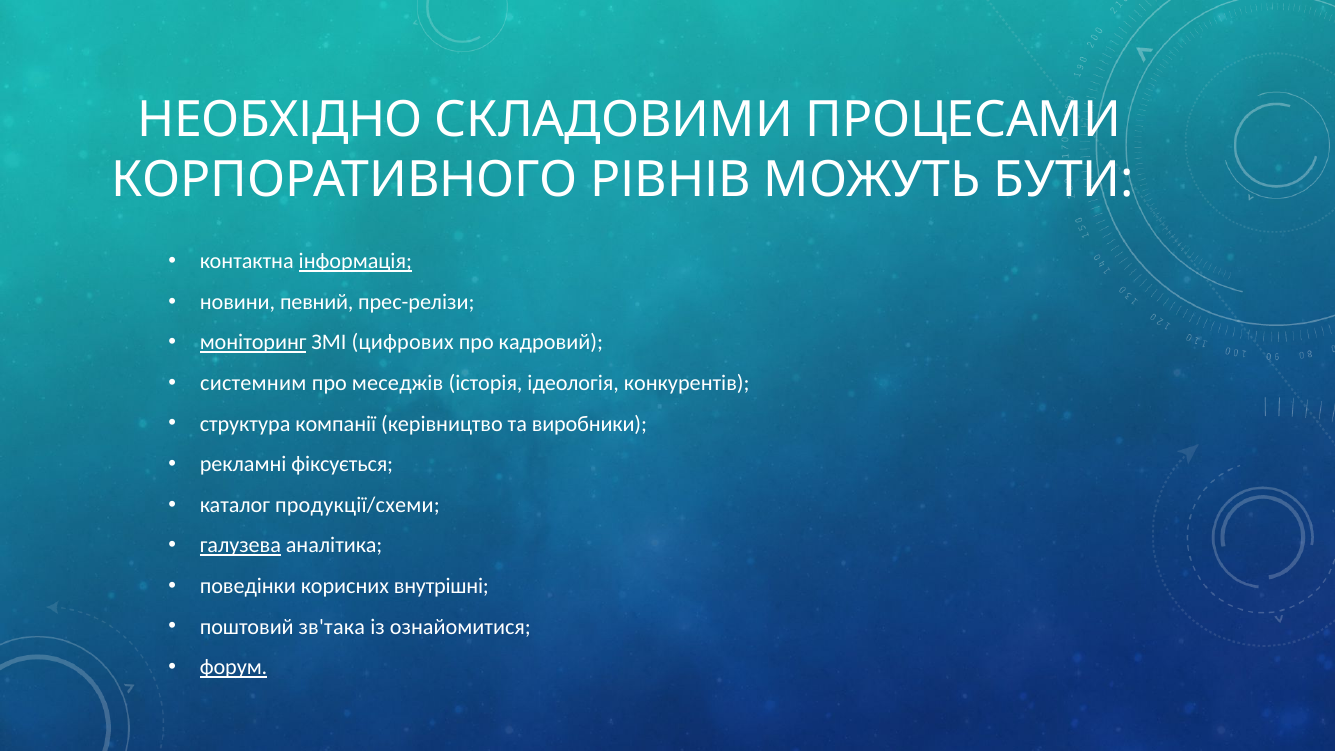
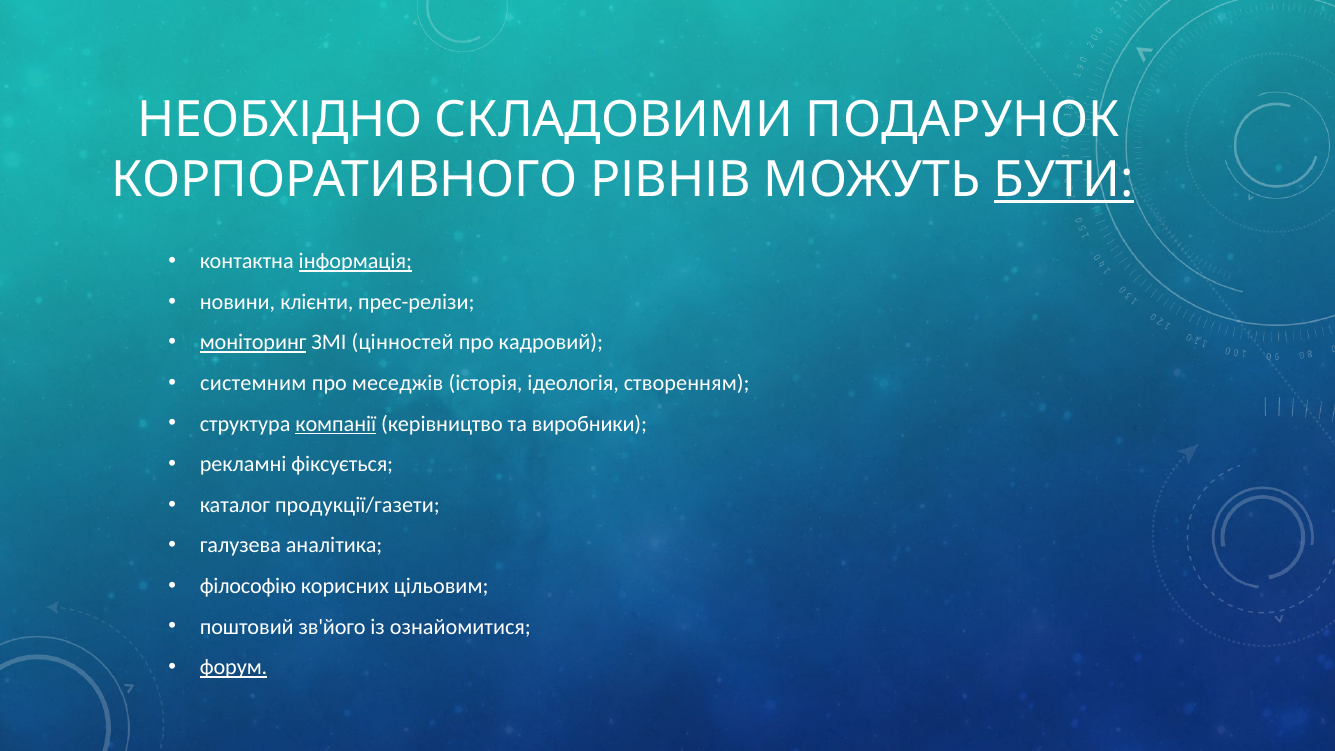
ПРОЦЕСАМИ: ПРОЦЕСАМИ -> ПОДАРУНОК (963, 120)
БУТИ underline: none -> present (1064, 180)
певний: певний -> клієнти (317, 302)
цифрових: цифрових -> цінностей (403, 343)
конкурентів: конкурентів -> створенням (687, 383)
компанії underline: none -> present (336, 424)
продукції/схеми: продукції/схеми -> продукції/газети (357, 505)
галузева underline: present -> none (240, 546)
поведінки: поведінки -> філософію (248, 586)
внутрішні: внутрішні -> цільовим (441, 586)
зв'така: зв'така -> зв'його (332, 627)
